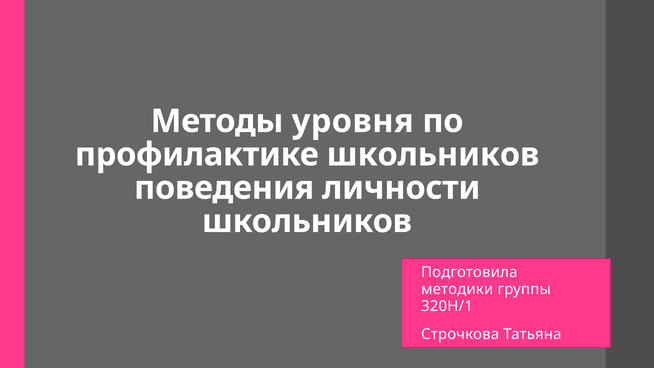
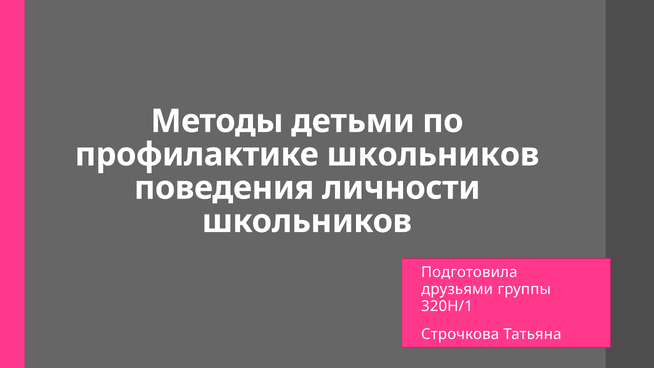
уровня: уровня -> детьми (353, 121)
методики: методики -> друзьями (457, 289)
